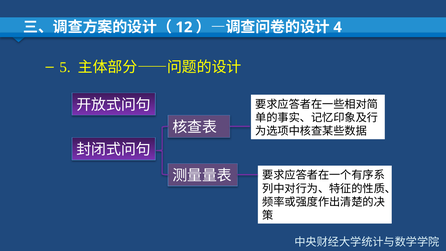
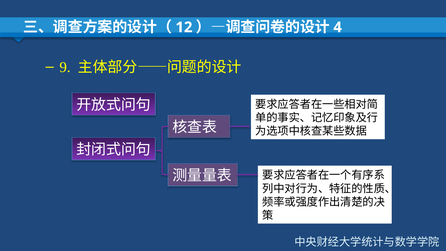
5: 5 -> 9 (65, 67)
